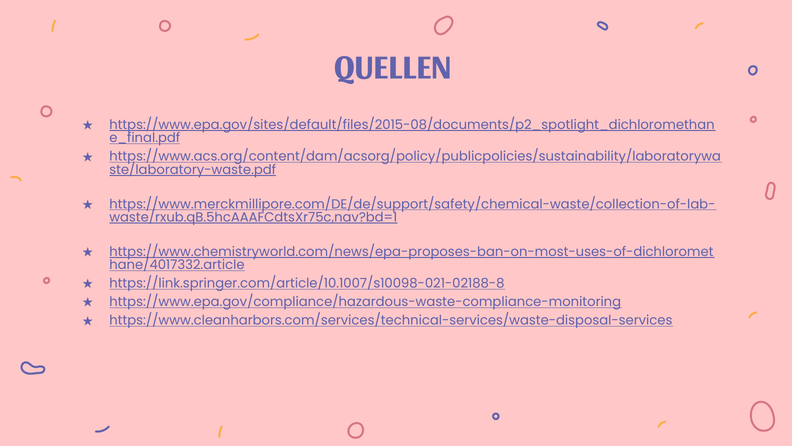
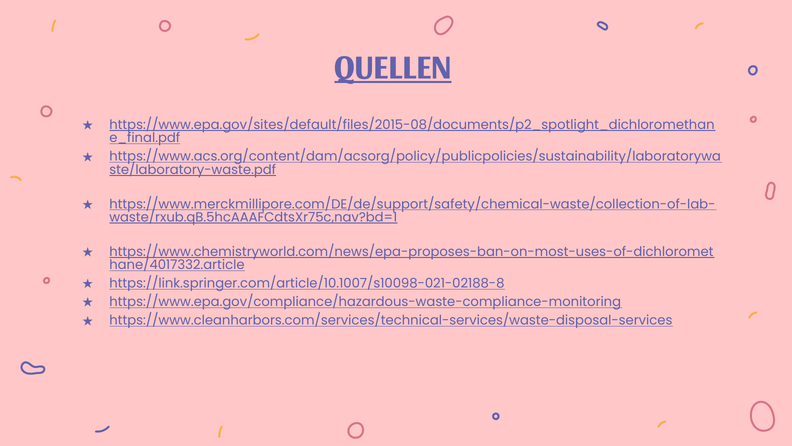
QUELLEN underline: none -> present (393, 68)
